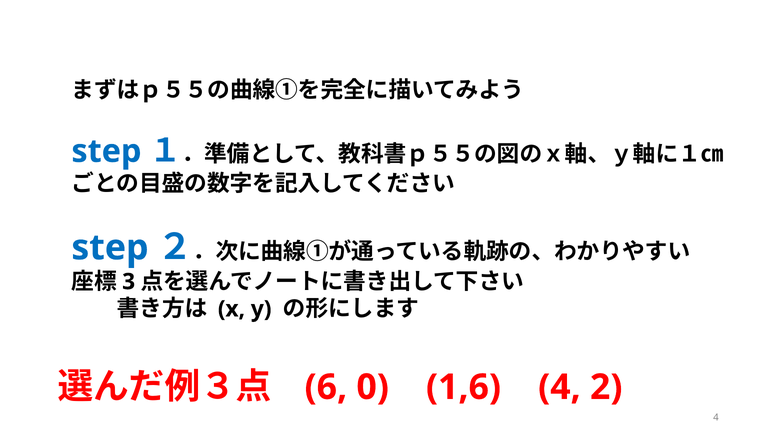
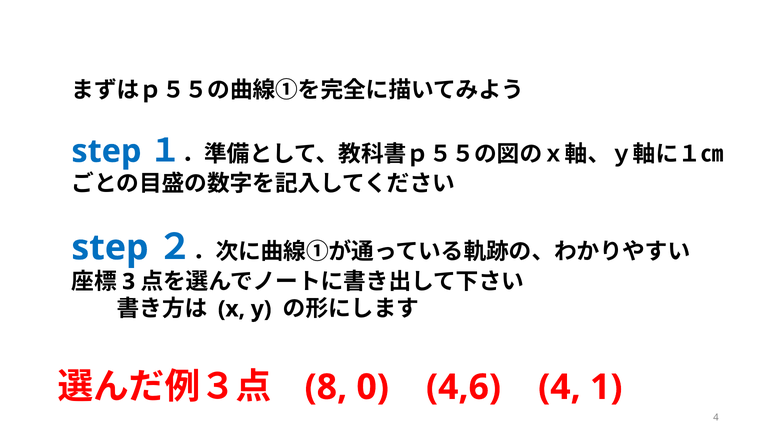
6: 6 -> 8 (326, 387)
1,6: 1,6 -> 4,6 (463, 387)
2: 2 -> 1 (606, 387)
